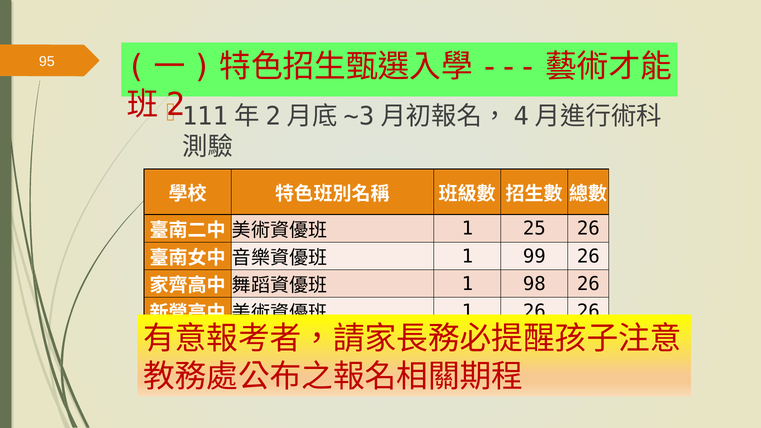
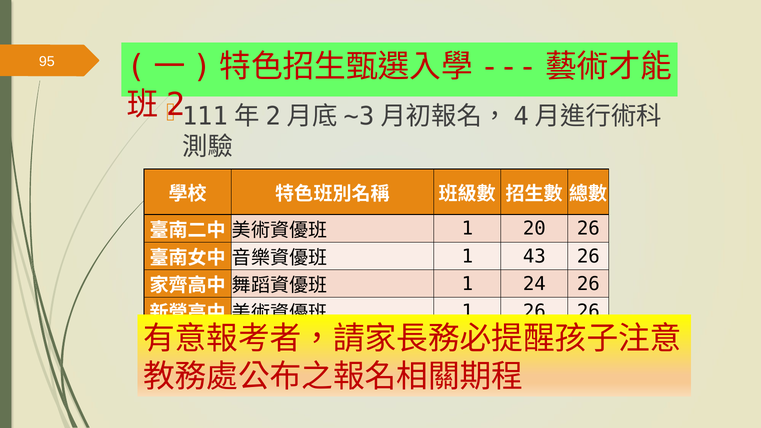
25: 25 -> 20 (534, 229)
99: 99 -> 43 (534, 256)
98: 98 -> 24 (534, 284)
